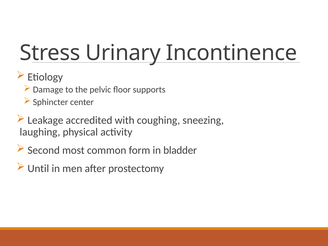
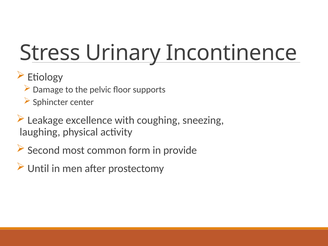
accredited: accredited -> excellence (89, 120)
bladder: bladder -> provide (180, 150)
